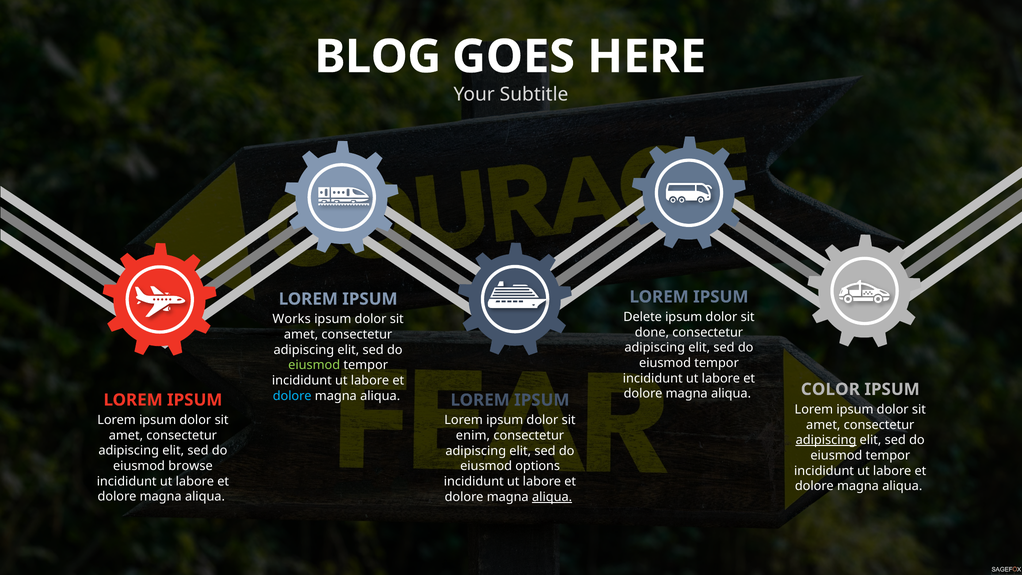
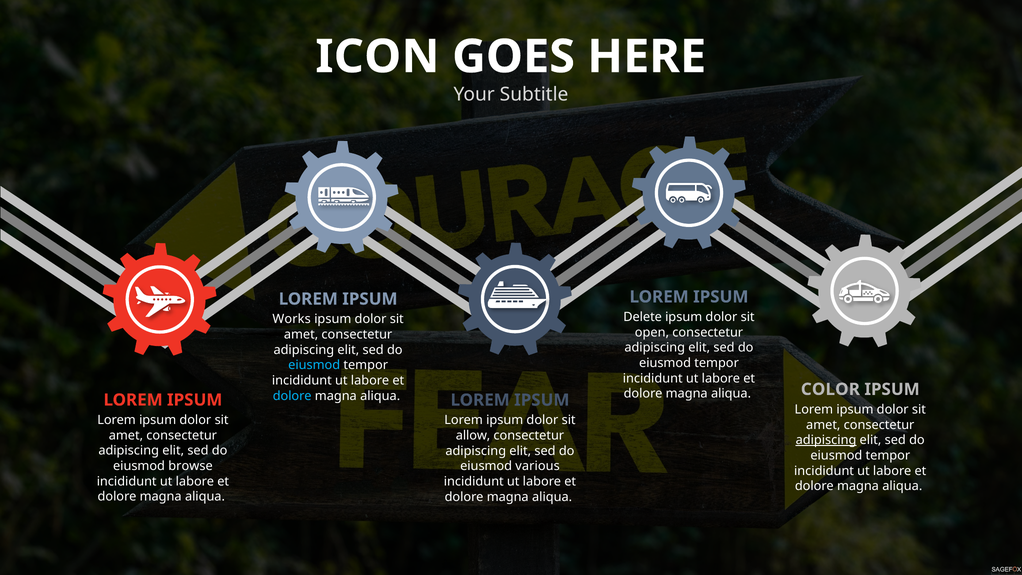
BLOG: BLOG -> ICON (377, 57)
done: done -> open (652, 332)
eiusmod colour: light green -> light blue (314, 365)
enim: enim -> allow (473, 435)
options: options -> various (538, 466)
aliqua underline: present -> none (552, 497)
